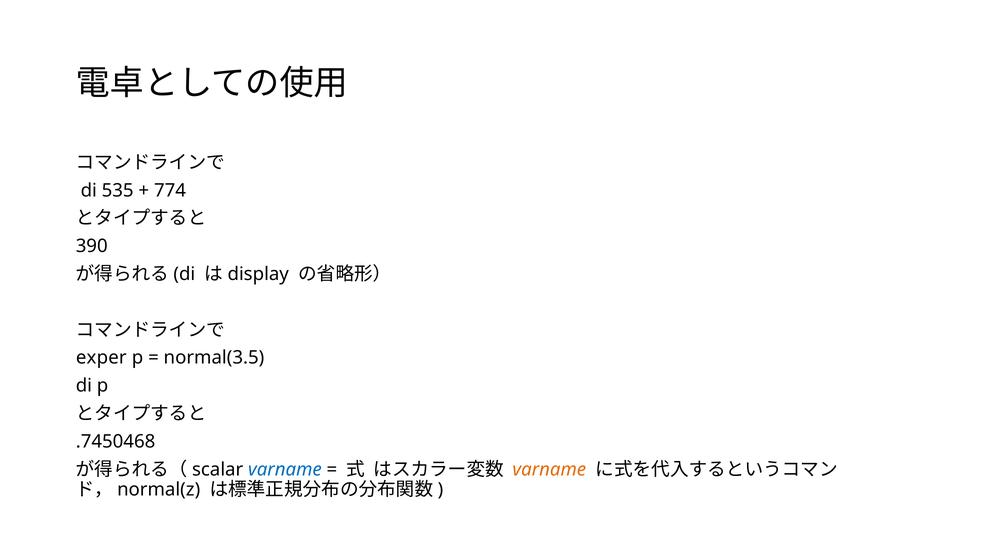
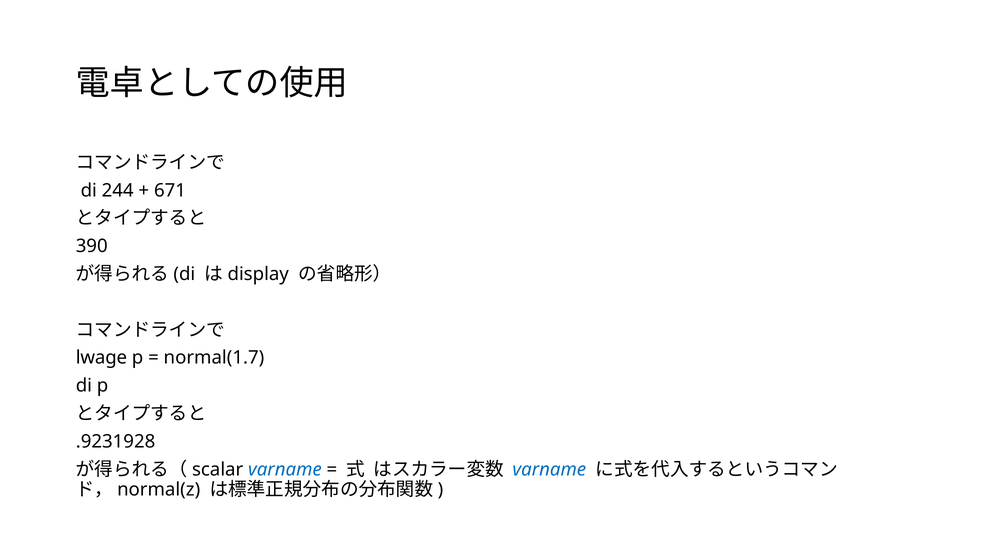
535: 535 -> 244 (118, 190)
774: 774 -> 671 (170, 190)
exper: exper -> lwage (101, 358)
normal(3.5: normal(3.5 -> normal(1.7 (214, 358)
.7450468: .7450468 -> .9231928 (116, 442)
varname colour: orange -> blue (549, 470)
